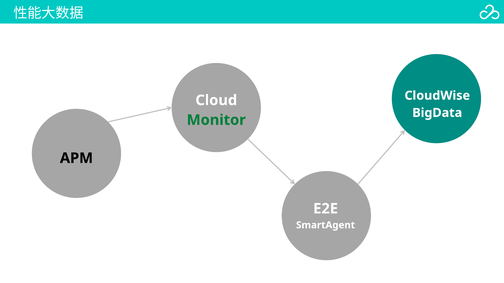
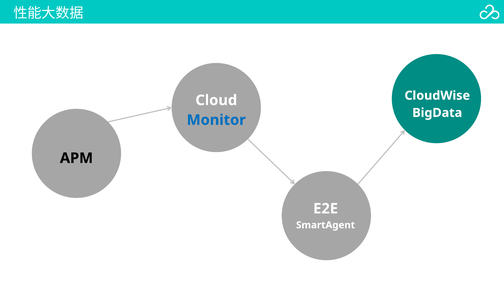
Monitor colour: green -> blue (216, 120)
